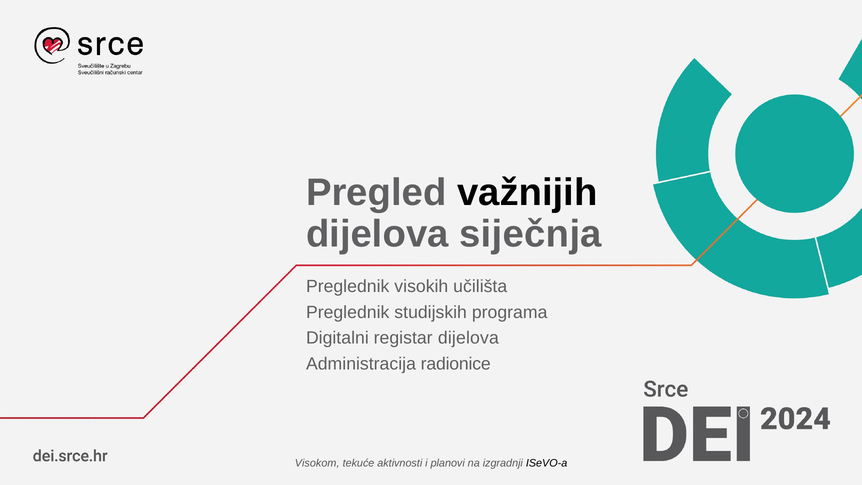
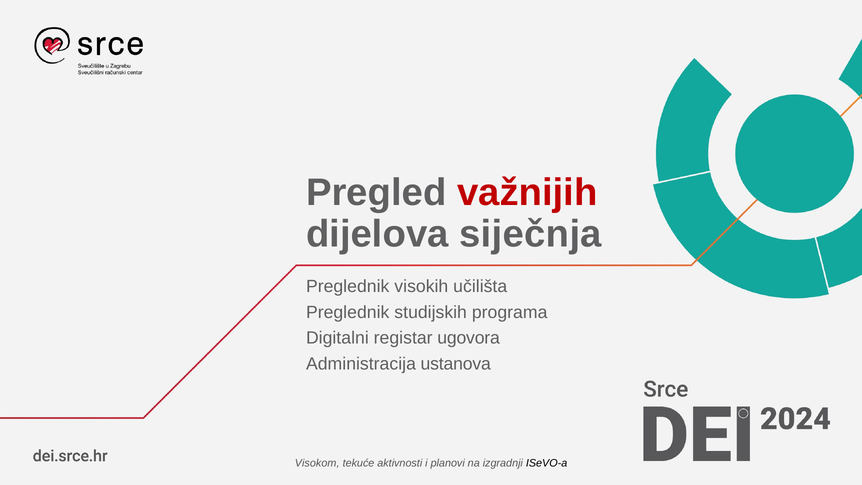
važnijih colour: black -> red (527, 193)
registar dijelova: dijelova -> ugovora (469, 338)
radionice: radionice -> ustanova (456, 364)
